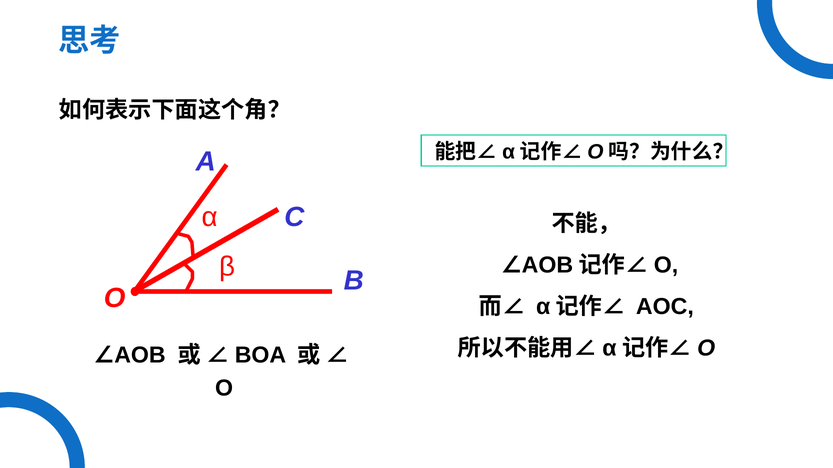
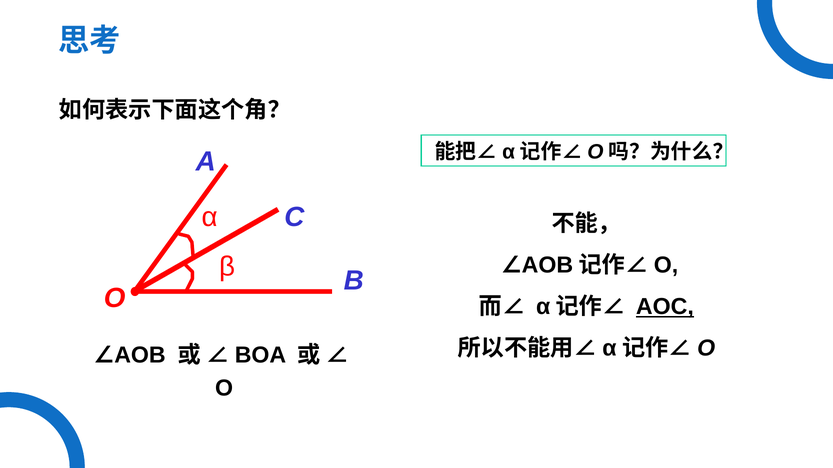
AOC underline: none -> present (665, 307)
